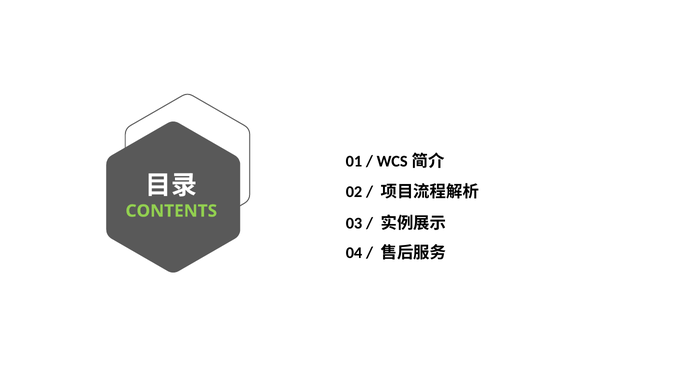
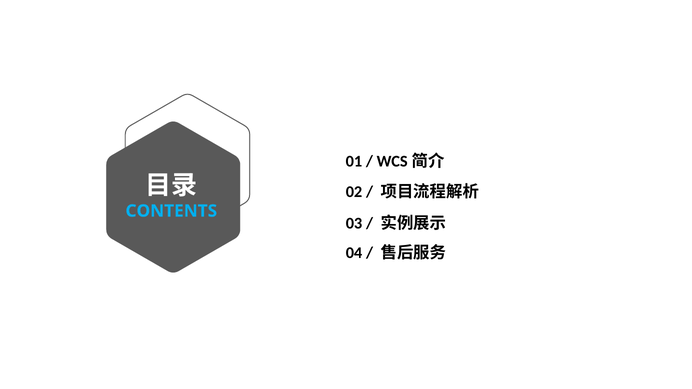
CONTENTS colour: light green -> light blue (171, 211)
